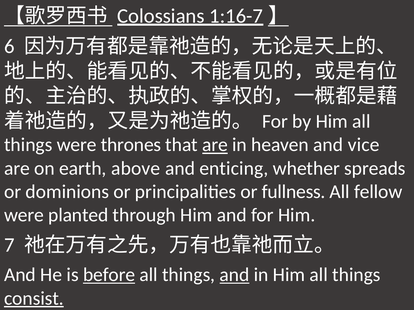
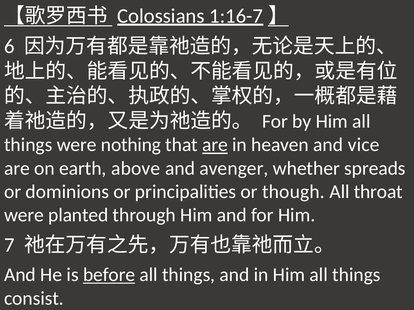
thrones: thrones -> nothing (131, 145)
enticing: enticing -> avenger (234, 169)
fullness: fullness -> though (293, 192)
fellow: fellow -> throat (378, 192)
and underline: present -> none (235, 275)
consist underline: present -> none (34, 299)
